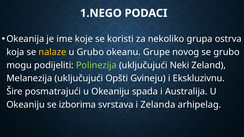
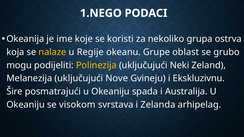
u Grubo: Grubo -> Regije (90, 52)
novog: novog -> oblast (186, 52)
Polinezija colour: light green -> yellow (96, 65)
Opšti: Opšti -> Nove (117, 79)
izborima: izborima -> visokom (77, 105)
